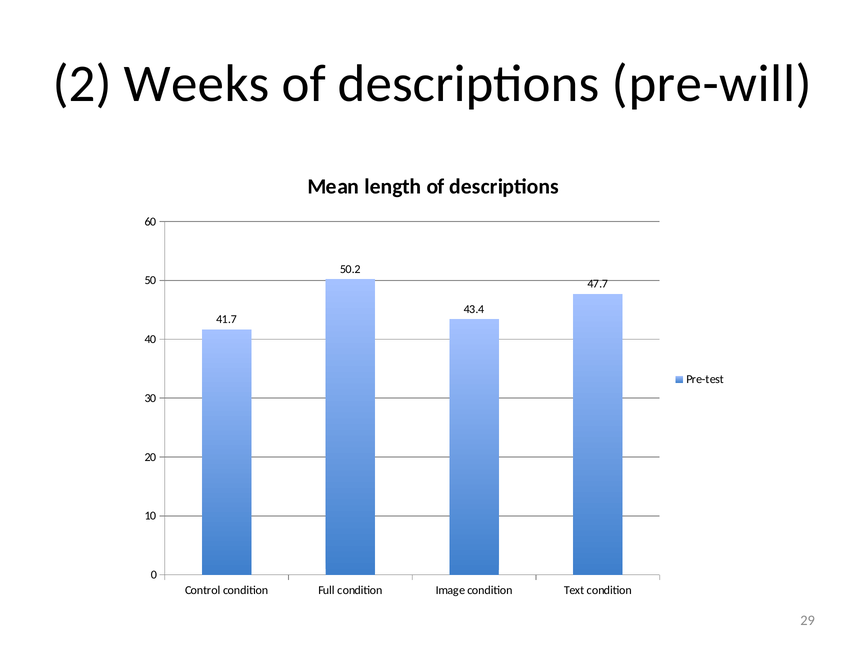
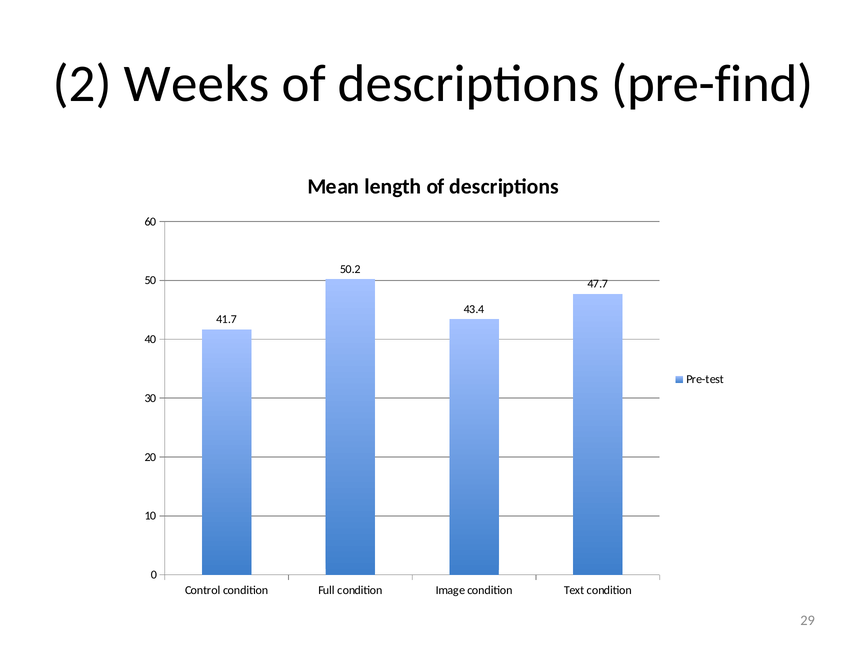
pre-will: pre-will -> pre-find (712, 84)
